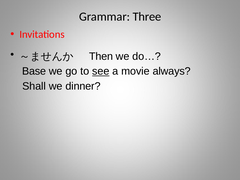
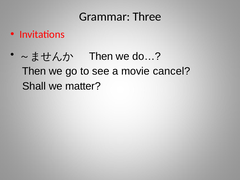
Base: Base -> Then (34, 71)
see underline: present -> none (101, 71)
always: always -> cancel (172, 71)
dinner: dinner -> matter (83, 86)
